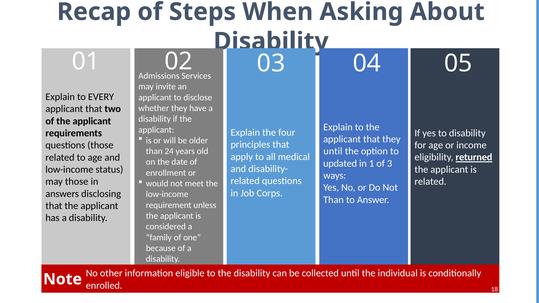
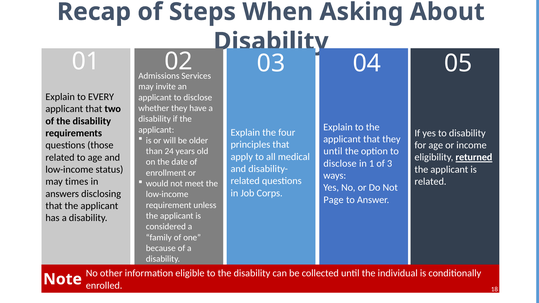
of the applicant: applicant -> disability (92, 121)
updated: updated -> disclose (340, 164)
may those: those -> times (77, 182)
Than: Than -> Page (334, 200)
